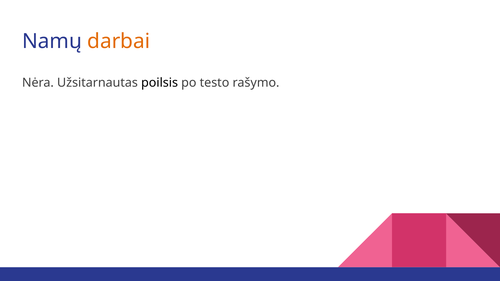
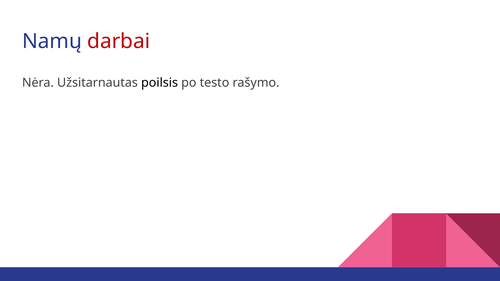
darbai colour: orange -> red (119, 41)
